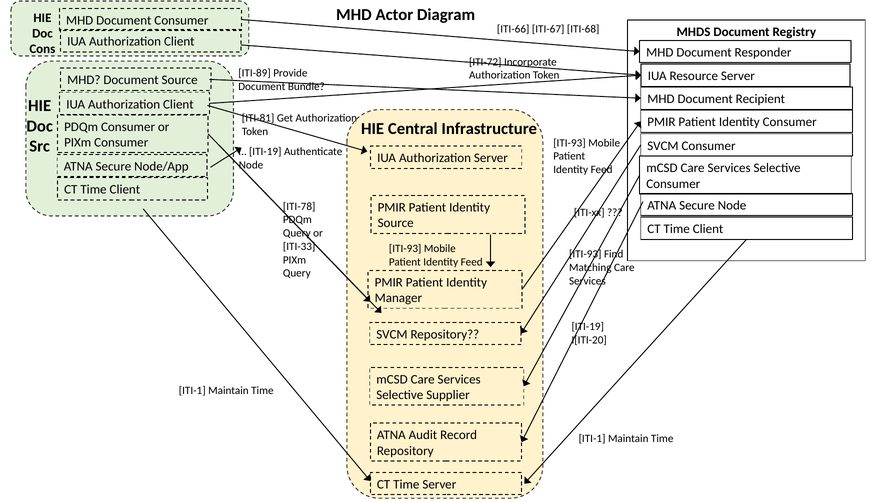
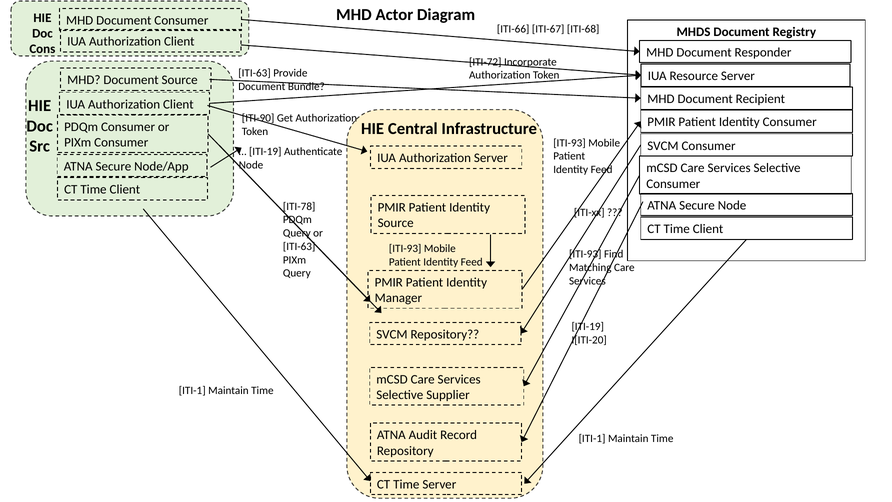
ITI-89: ITI-89 -> ITI-63 (255, 73)
ITI-81: ITI-81 -> ITI-90 (258, 118)
ITI-33: ITI-33 -> ITI-63 (299, 246)
